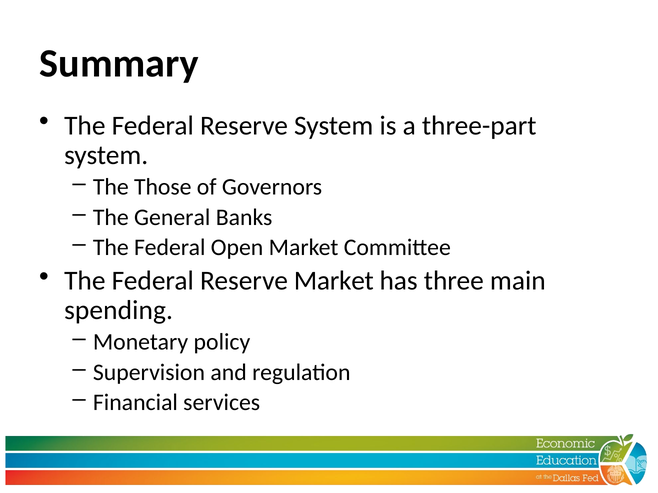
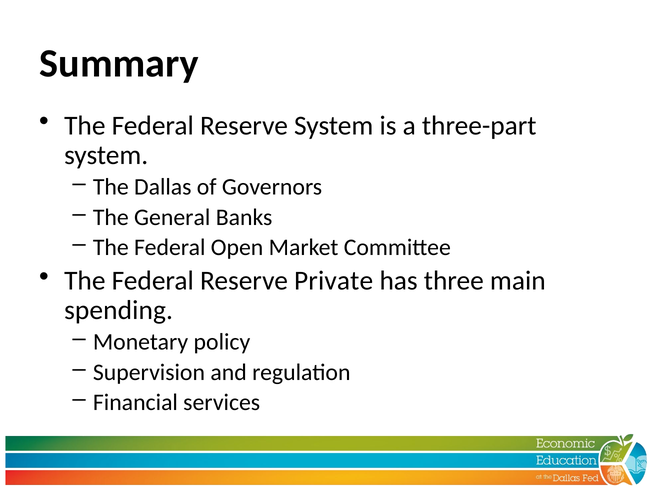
Those: Those -> Dallas (163, 187)
Reserve Market: Market -> Private (334, 281)
